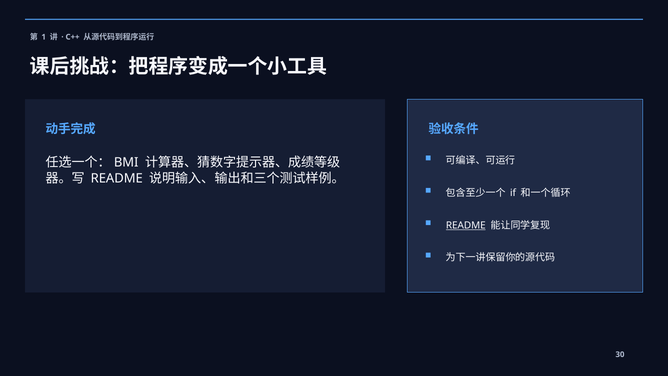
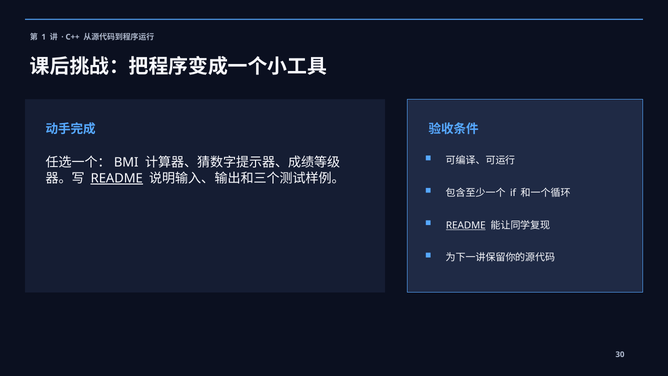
README underline: none -> present (117, 178)
